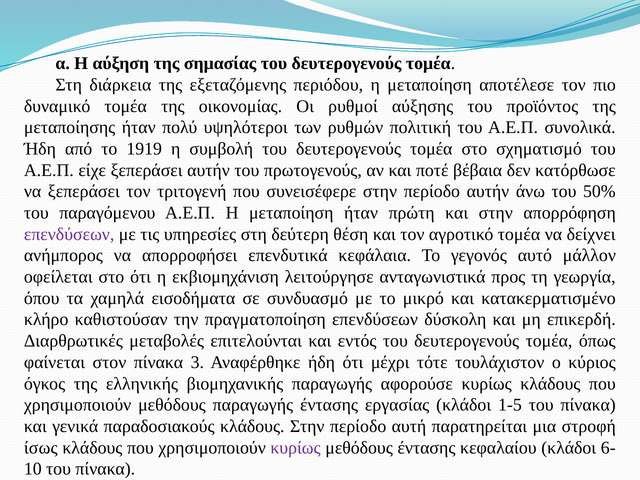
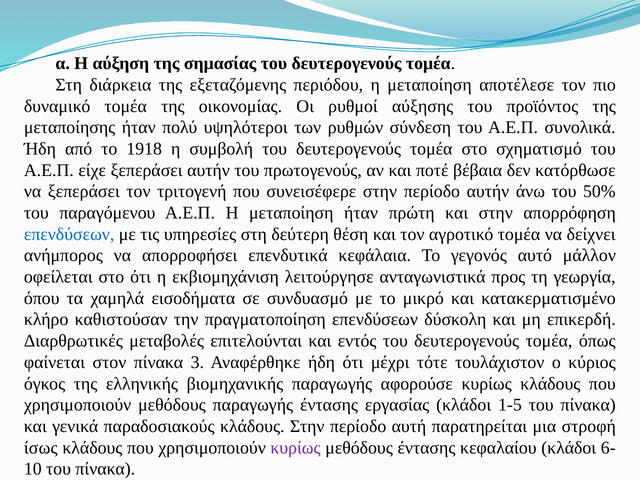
πολιτική: πολιτική -> σύνδεση (420, 128)
1919: 1919 -> 1918 (144, 149)
επενδύσεων colour: purple -> blue (69, 234)
